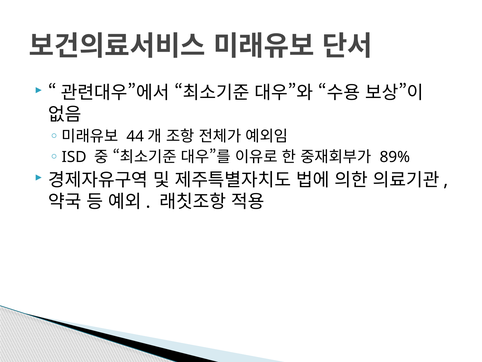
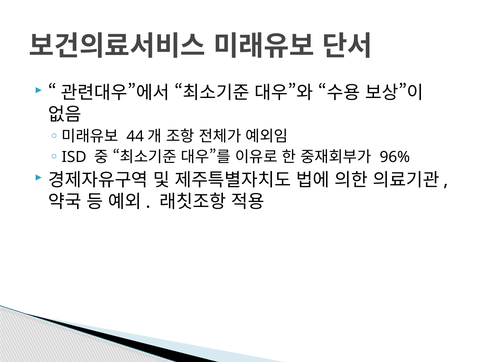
89%: 89% -> 96% (395, 157)
